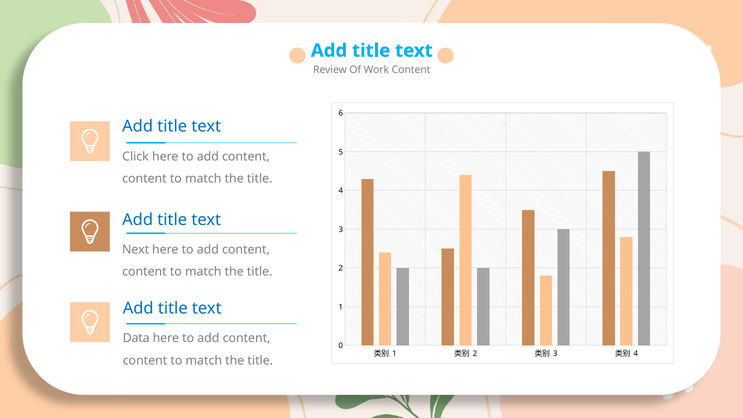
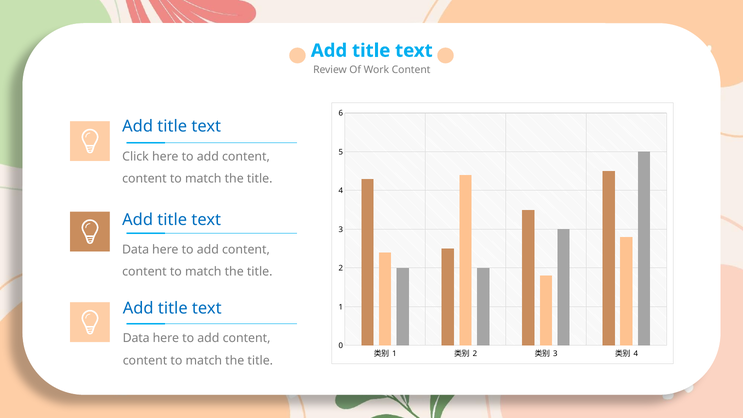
Next: Next -> Data (136, 250)
